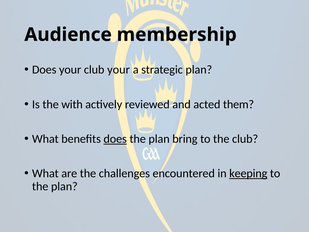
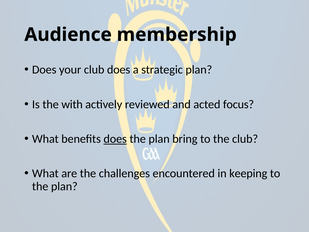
club your: your -> does (119, 70)
them: them -> focus (239, 104)
keeping underline: present -> none (248, 173)
